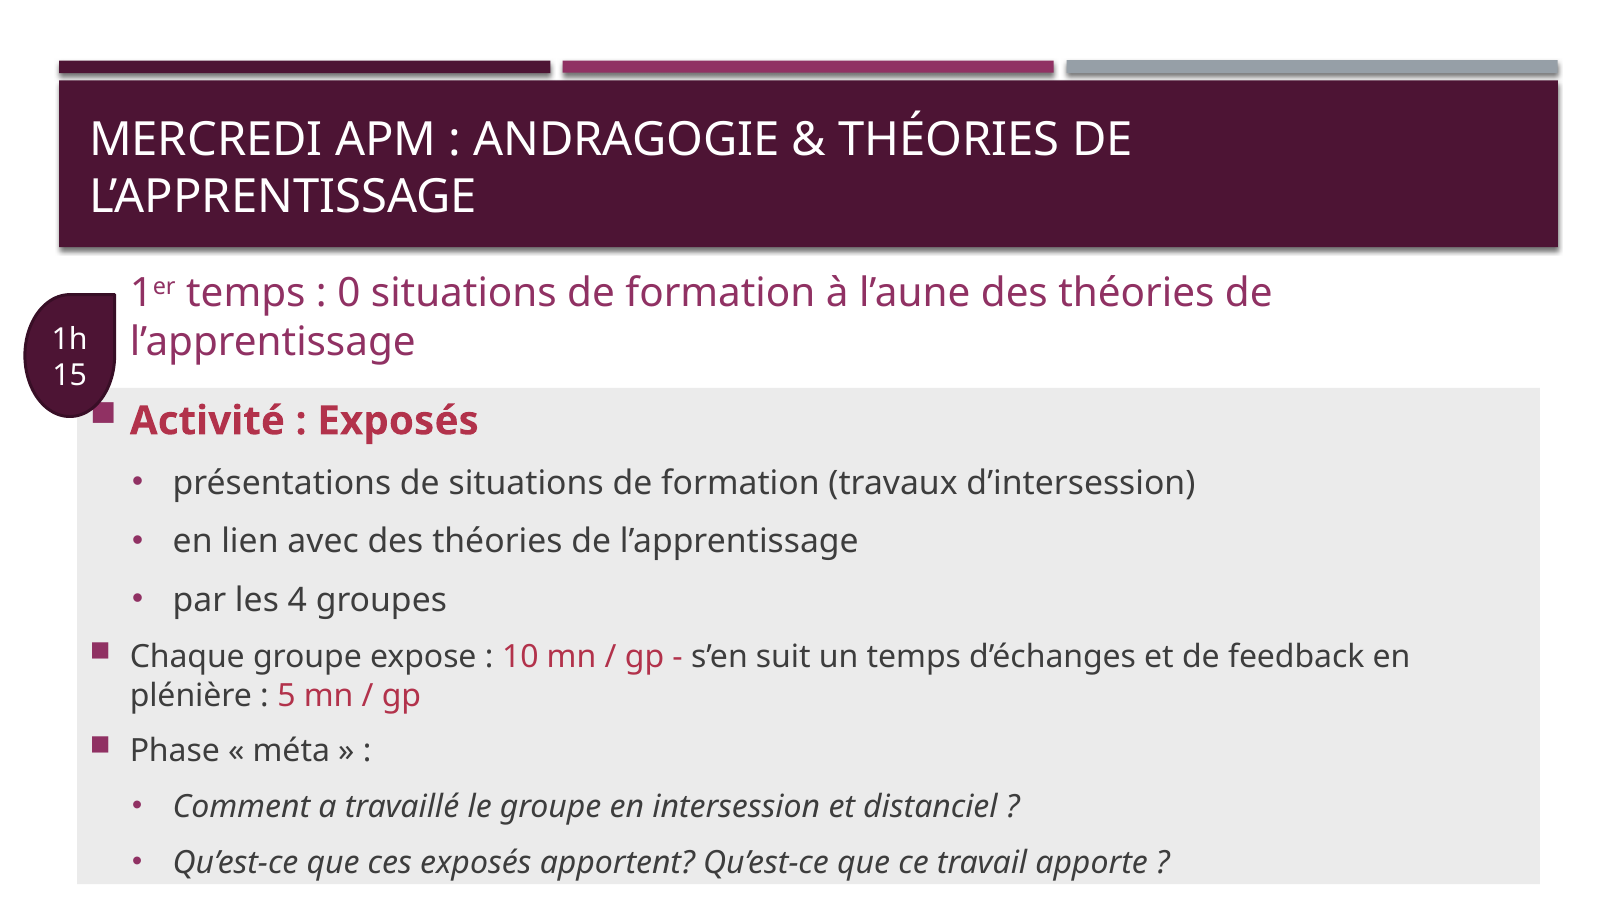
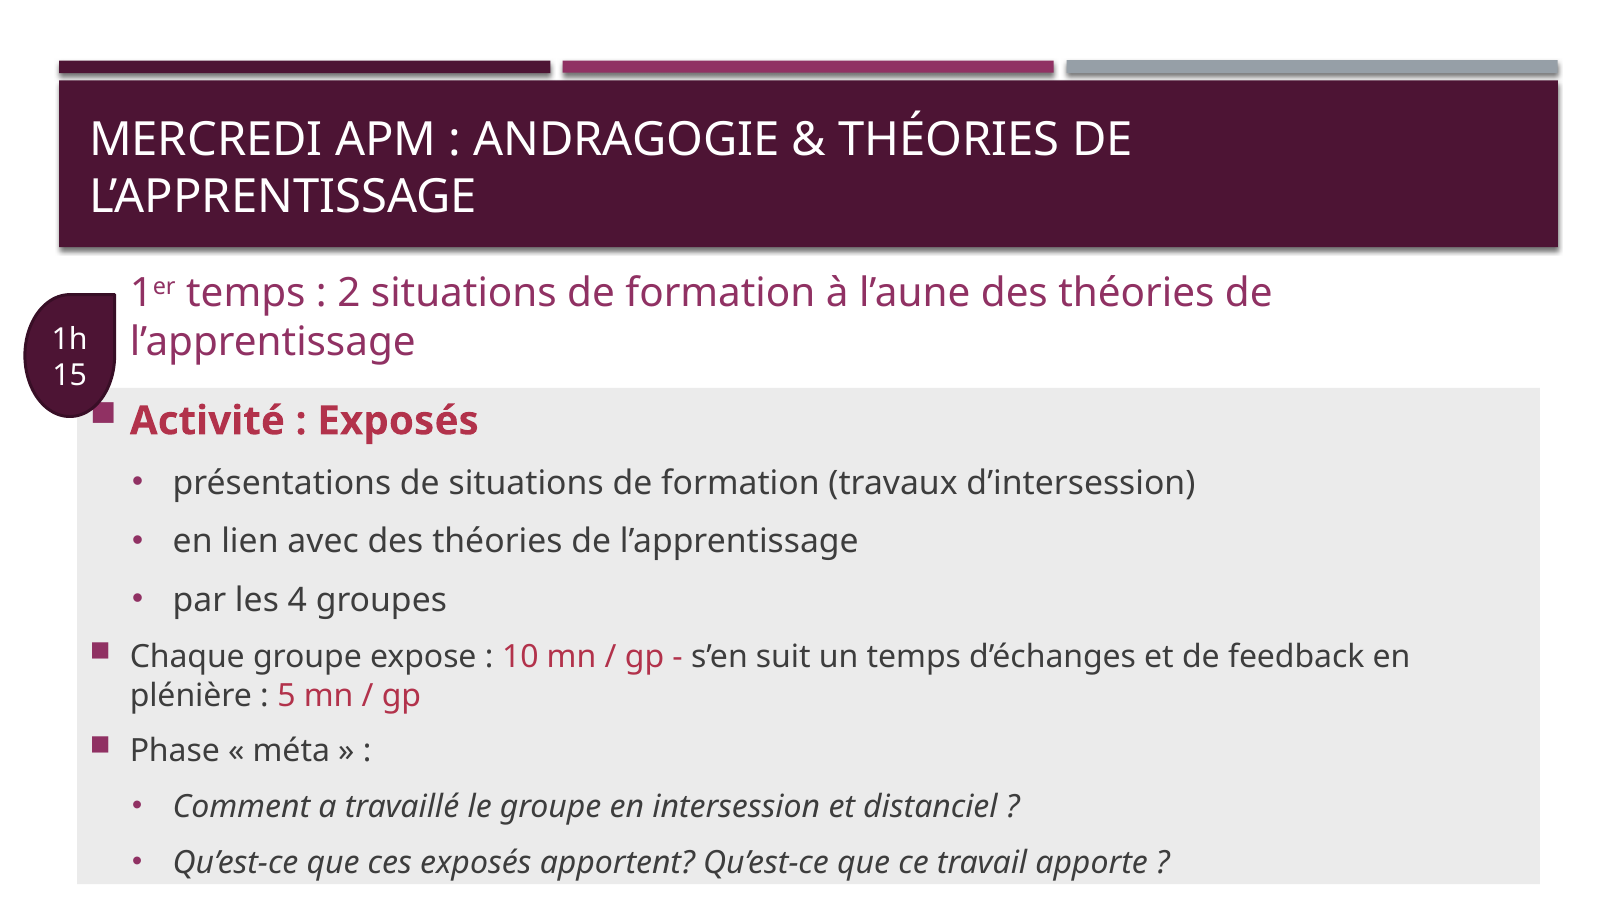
0: 0 -> 2 (349, 294)
